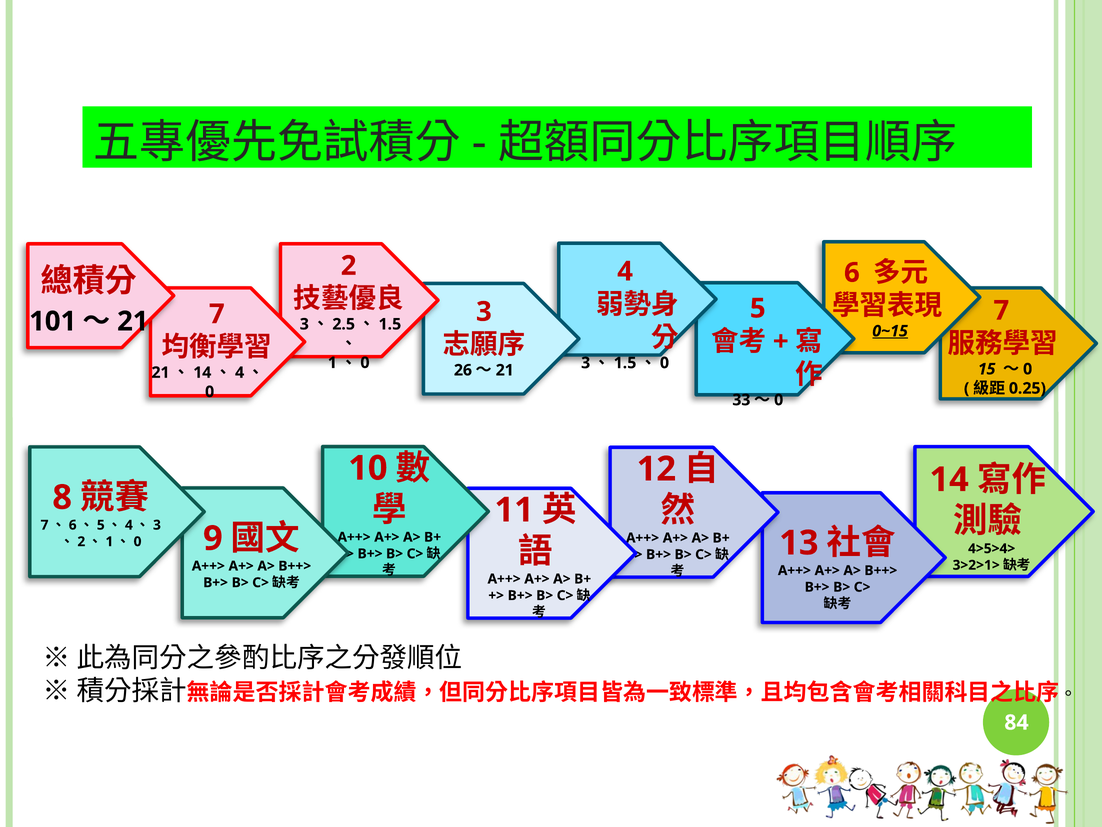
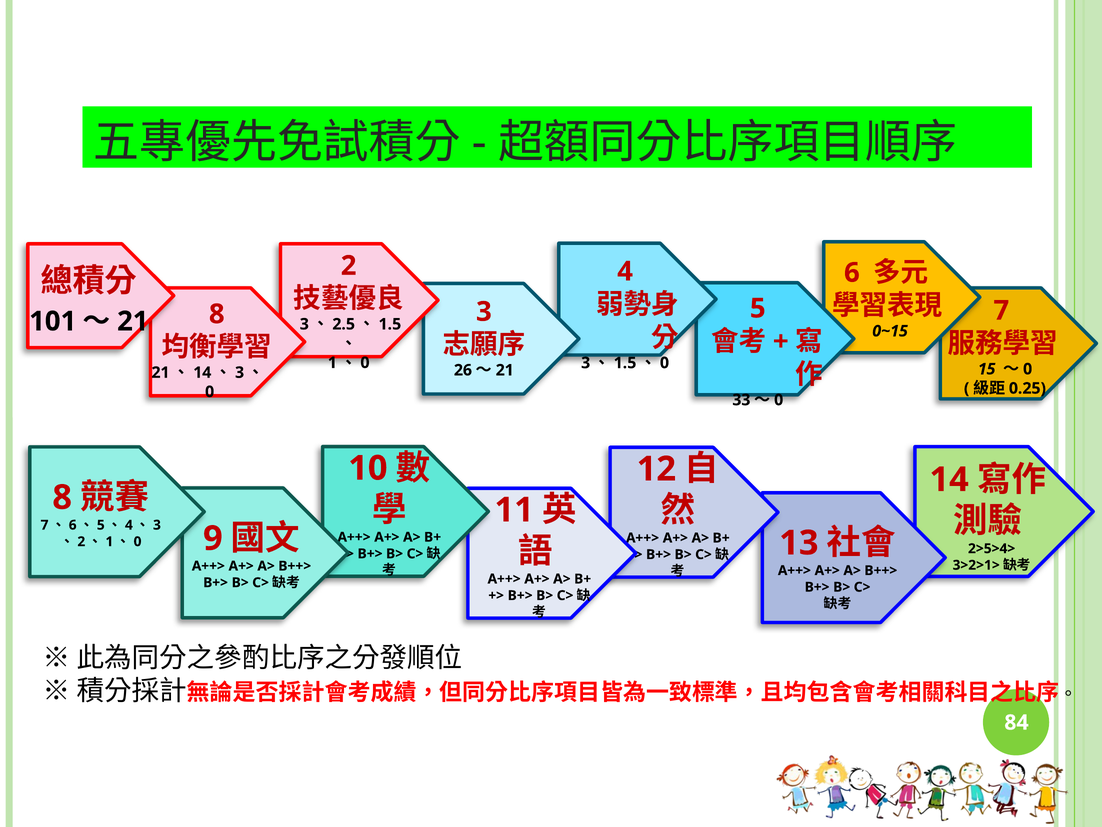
7: 7 -> 8 (217, 314)
0~15 underline: present -> none (890, 331)
4: 4 -> 3 (240, 372)
4>5>4>: 4>5>4> -> 2>5>4> (992, 548)
